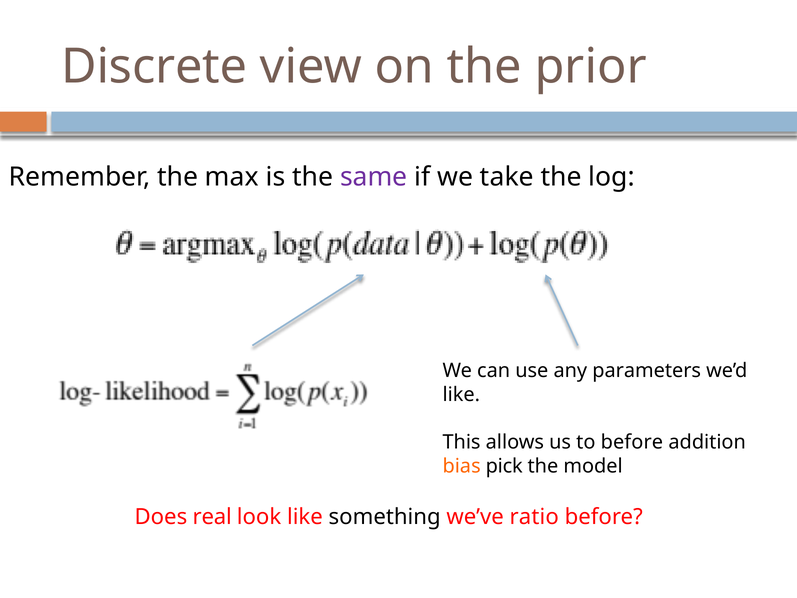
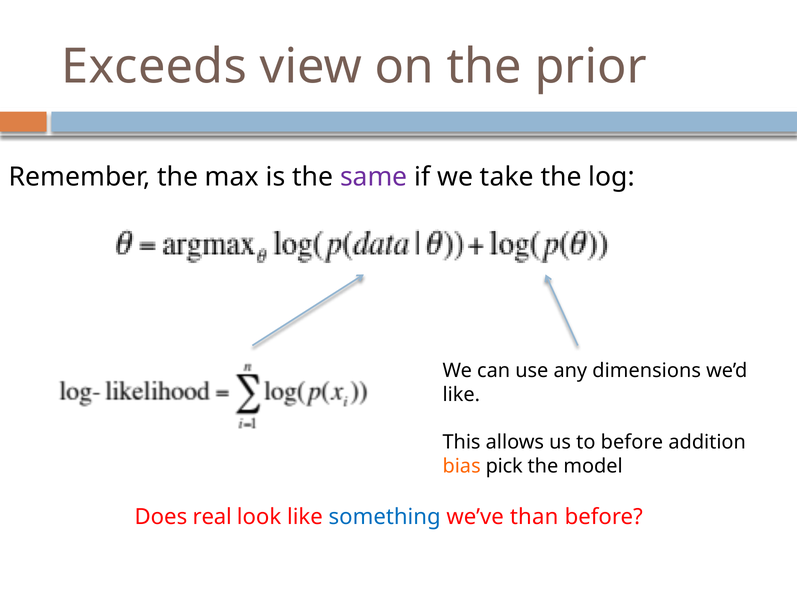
Discrete: Discrete -> Exceeds (154, 66)
parameters: parameters -> dimensions (647, 370)
something colour: black -> blue (385, 517)
ratio: ratio -> than (534, 517)
